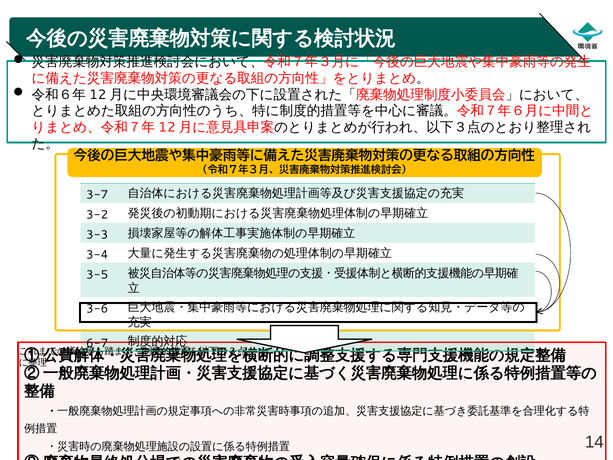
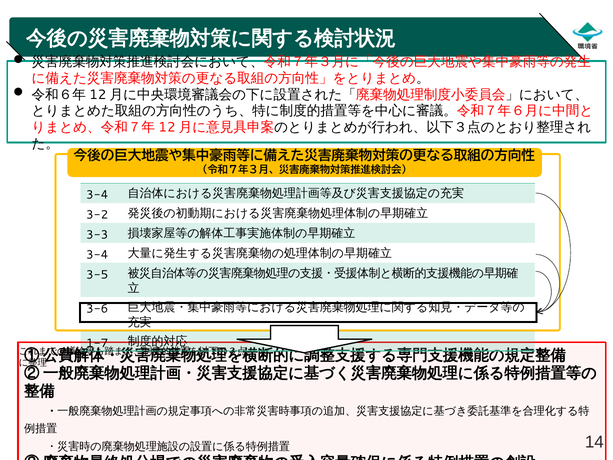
3-7: 3-7 -> 3-4 (97, 195)
6-7: 6-7 -> 1-7 (97, 343)
